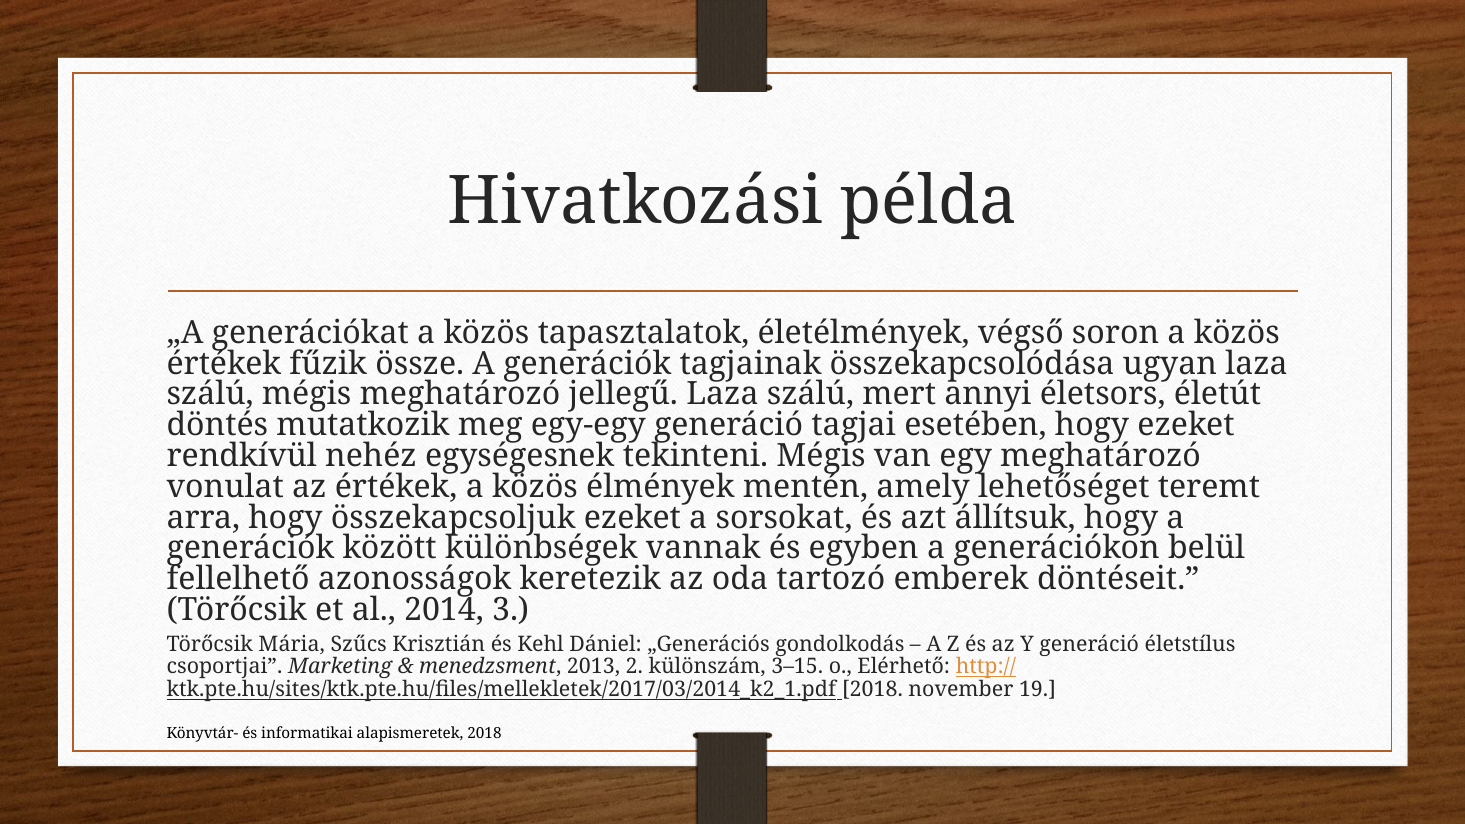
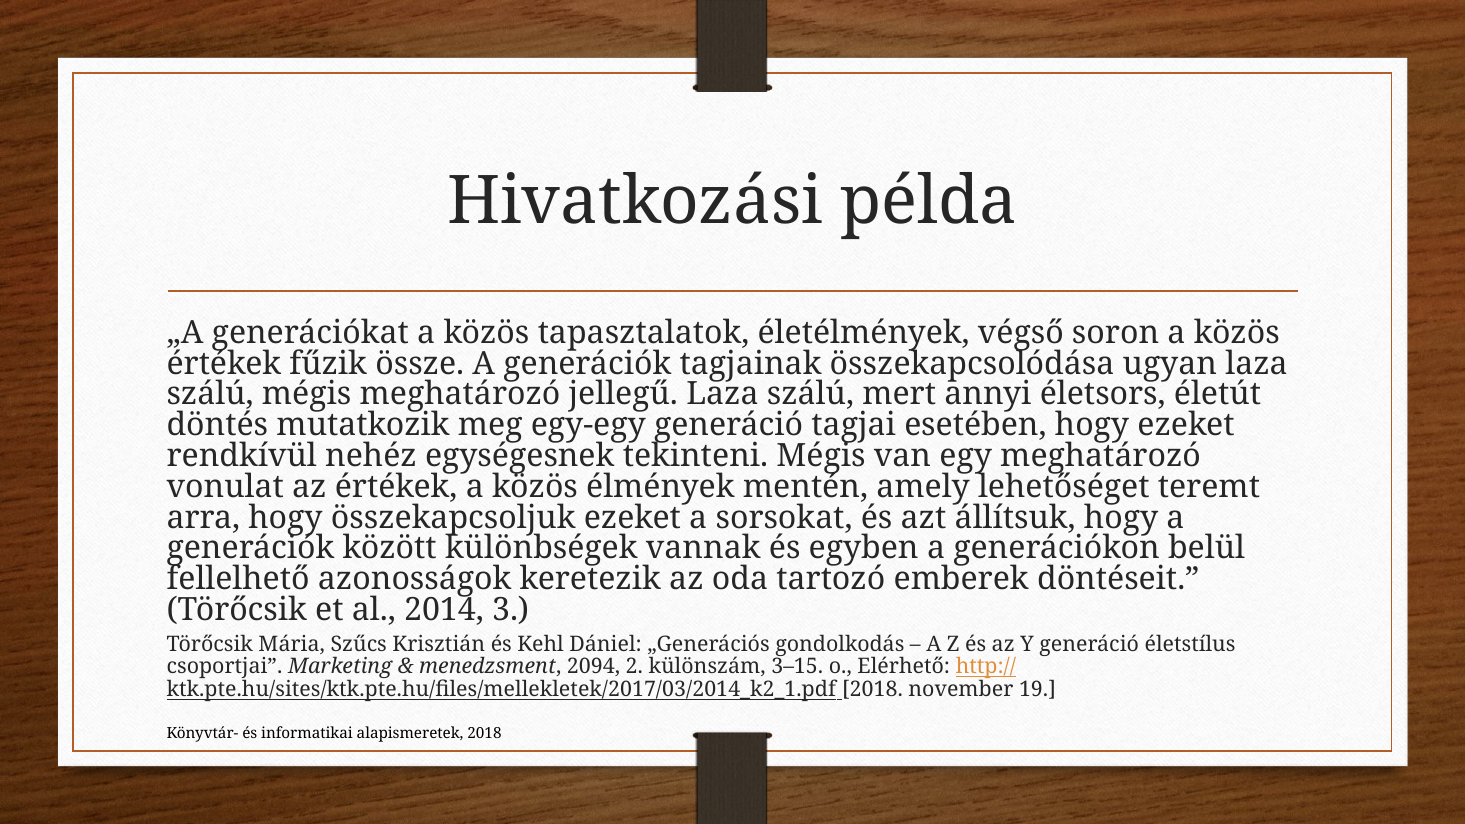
2013: 2013 -> 2094 (594, 666)
